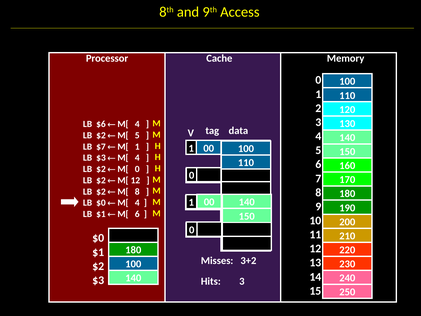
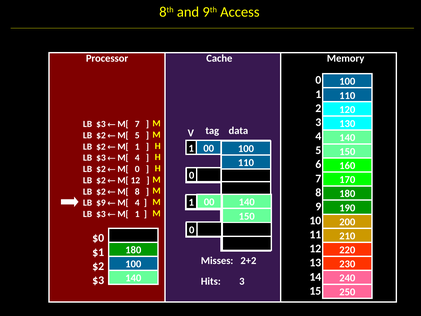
$6: $6 -> $3 (101, 124)
4: 4 -> 7 (137, 124)
$7: $7 -> $2 (101, 147)
LB $0: $0 -> $9 (101, 203)
$1: $1 -> $3 (101, 214)
6: 6 -> 1 (137, 214)
3+2: 3+2 -> 2+2 (248, 260)
